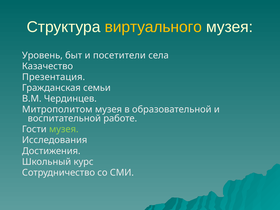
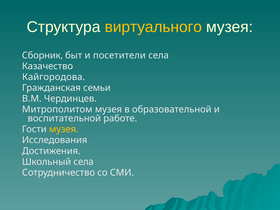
Уровень: Уровень -> Сборник (42, 55)
Презентация: Презентация -> Кайгородова (54, 77)
музея colour: light green -> yellow (64, 129)
Школьный курс: курс -> села (84, 162)
